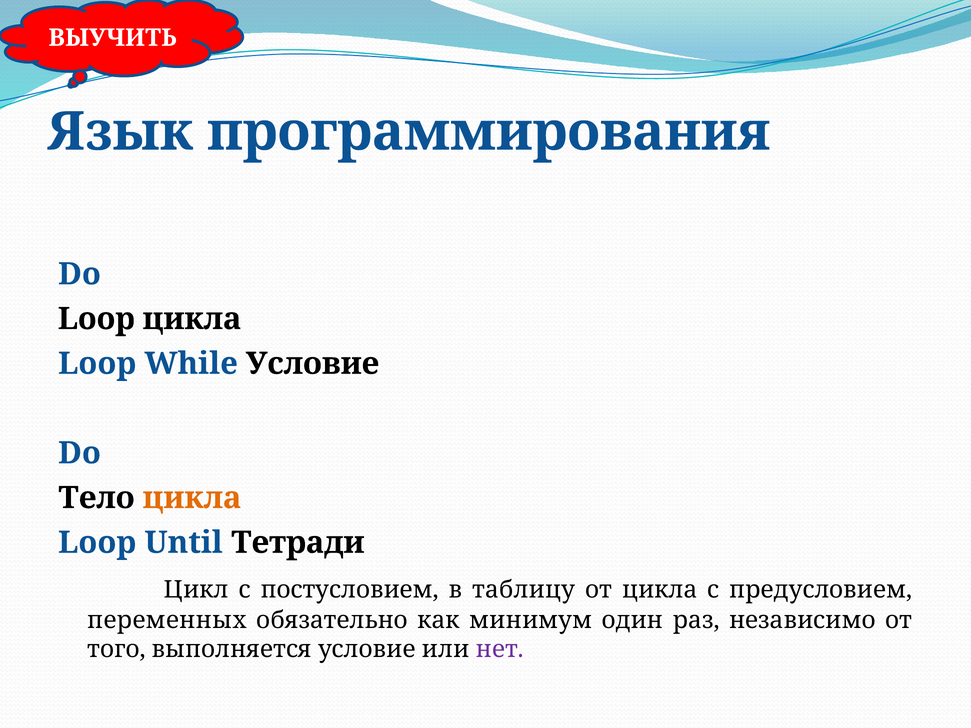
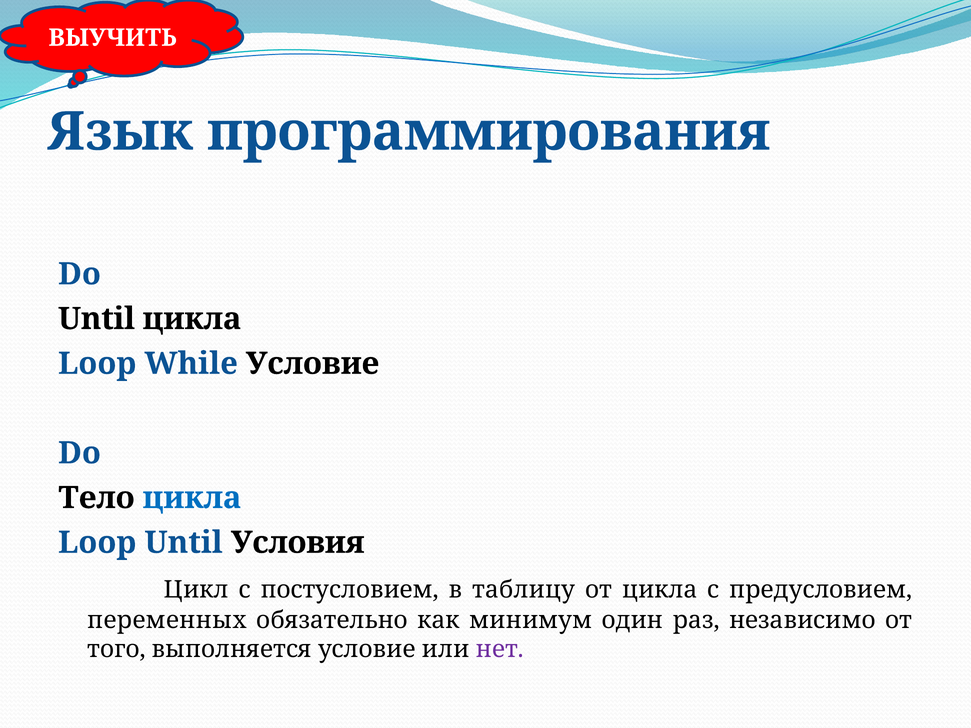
Loop: Loop -> Until (96, 319)
цикла colour: orange -> blue (192, 498)
Тетради: Тетради -> Условия (298, 543)
